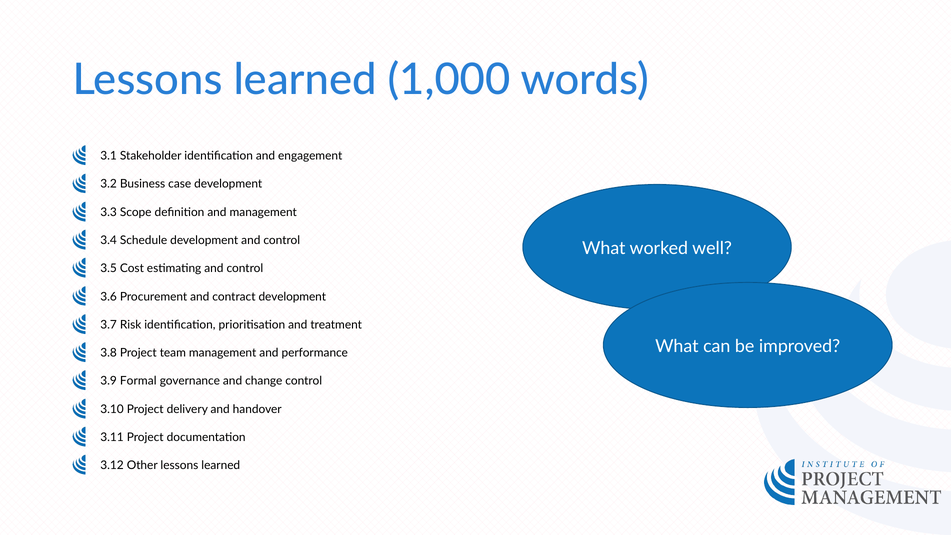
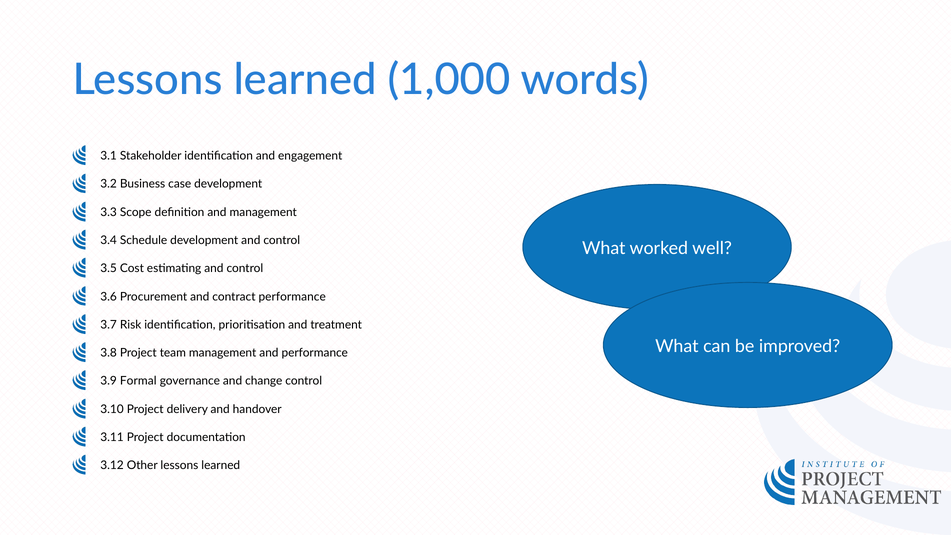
contract development: development -> performance (292, 297)
